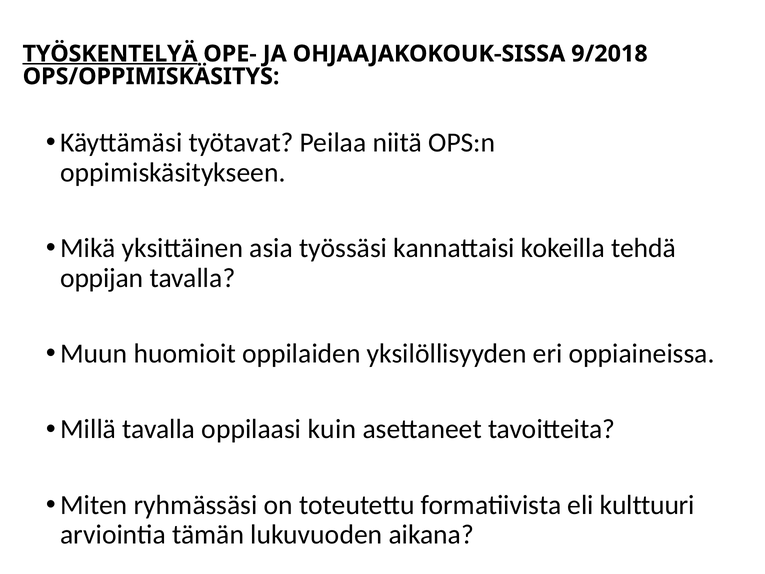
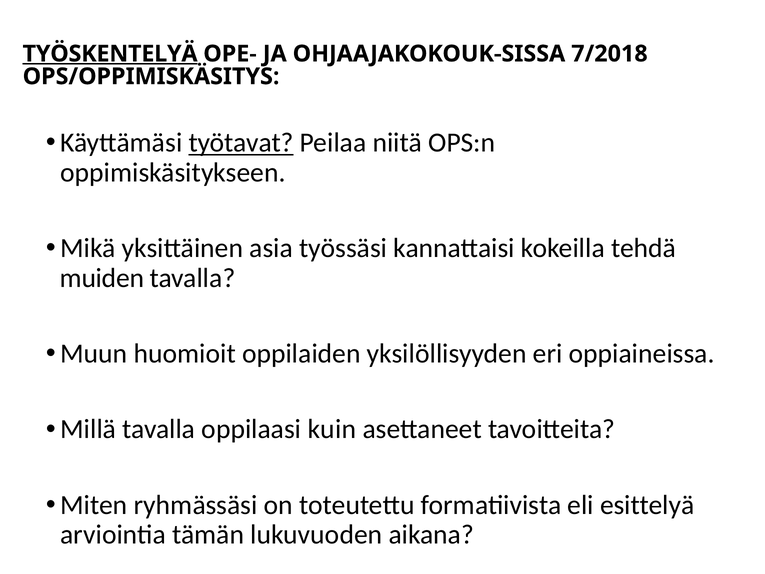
9/2018: 9/2018 -> 7/2018 (609, 54)
työtavat underline: none -> present (241, 143)
oppijan: oppijan -> muiden (102, 278)
kulttuuri: kulttuuri -> esittelyä (647, 505)
